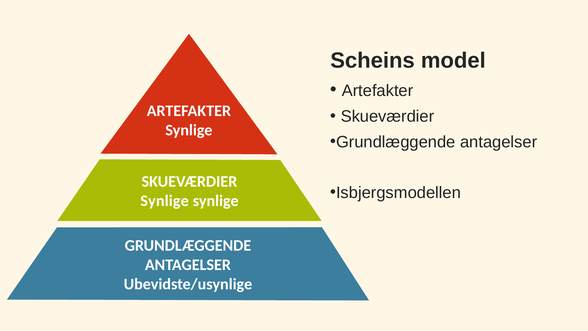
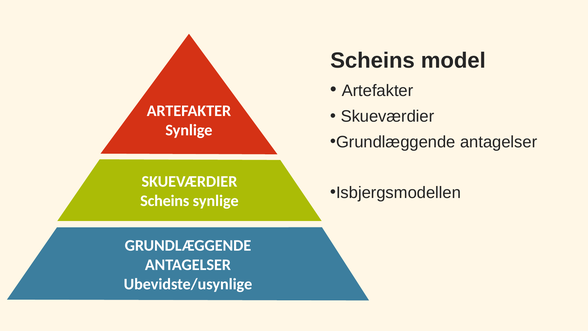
Synlige: Synlige -> Scheins (165, 201)
